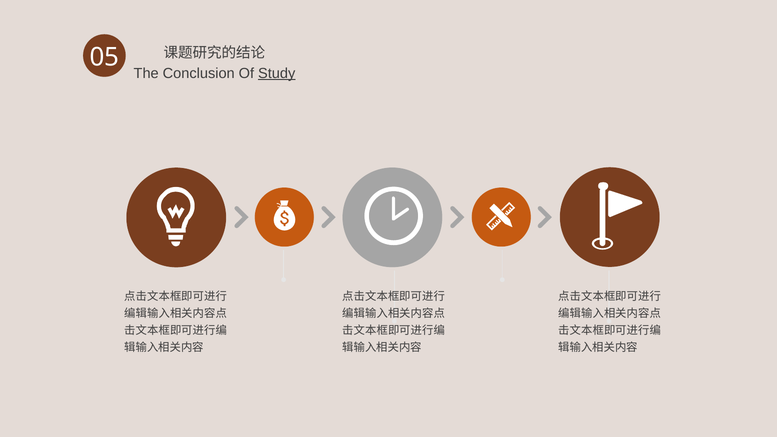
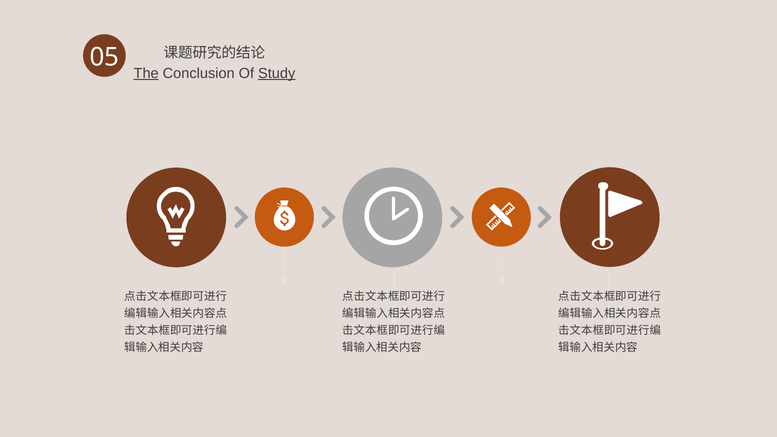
The underline: none -> present (146, 73)
